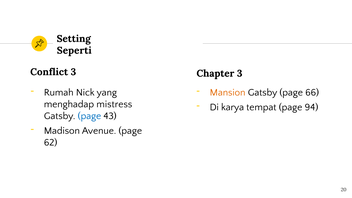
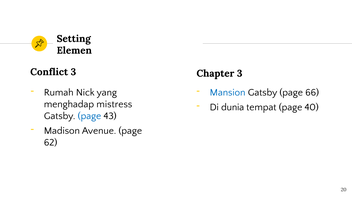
Seperti: Seperti -> Elemen (74, 50)
Mansion colour: orange -> blue (228, 92)
karya: karya -> dunia (233, 107)
94: 94 -> 40 (312, 107)
